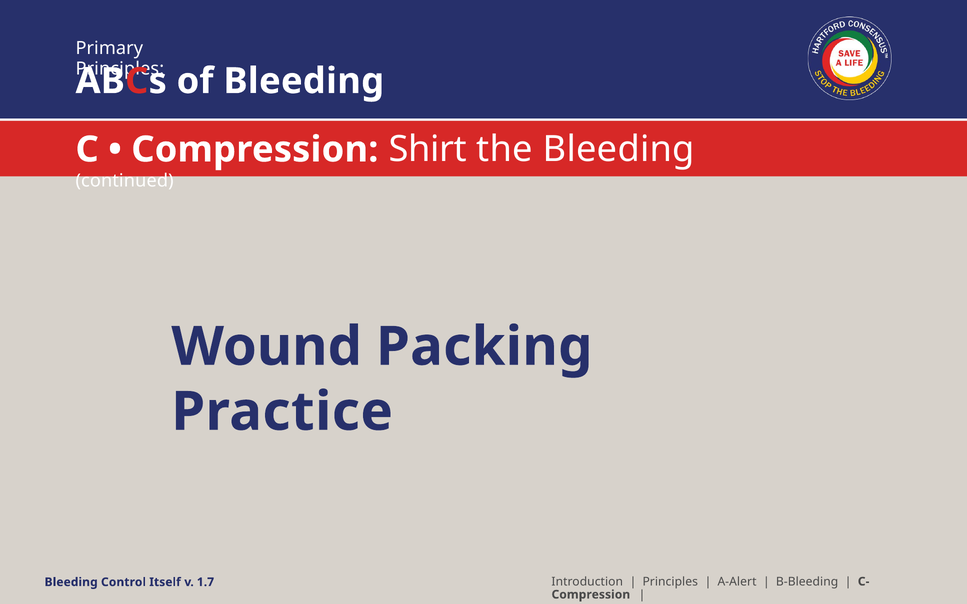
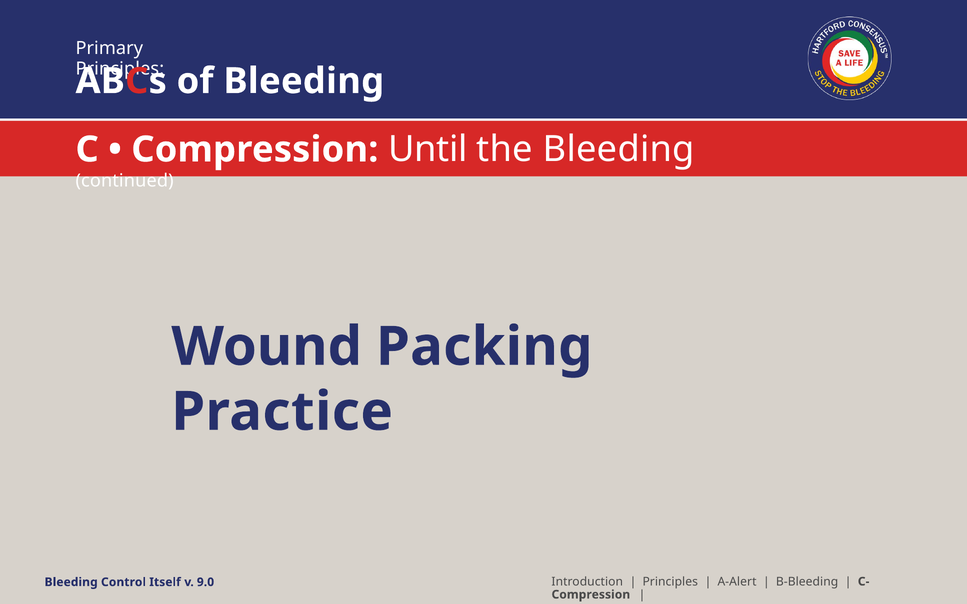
Shirt: Shirt -> Until (428, 150)
1.7: 1.7 -> 9.0 (205, 582)
